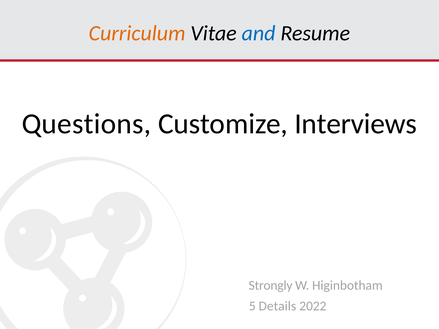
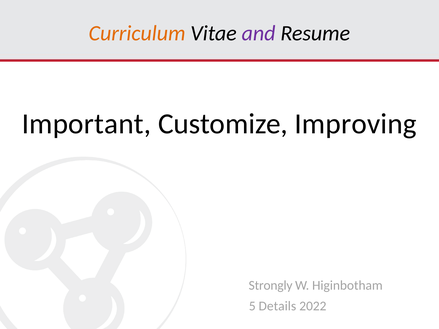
and colour: blue -> purple (259, 33)
Questions: Questions -> Important (86, 124)
Interviews: Interviews -> Improving (356, 124)
